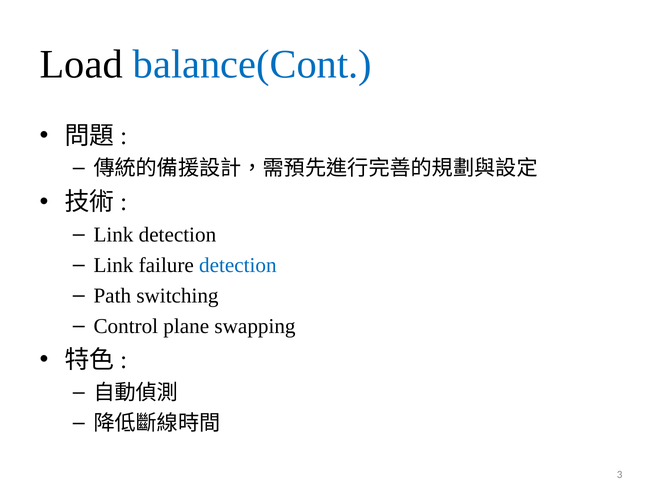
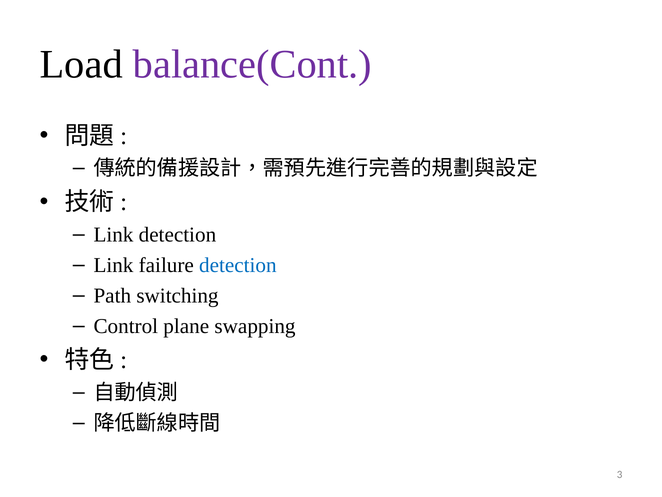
balance(Cont colour: blue -> purple (252, 64)
